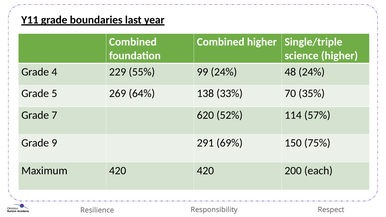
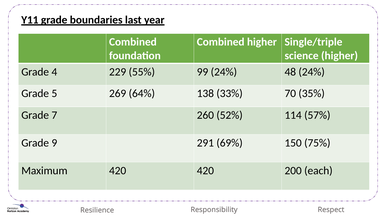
620: 620 -> 260 (205, 115)
